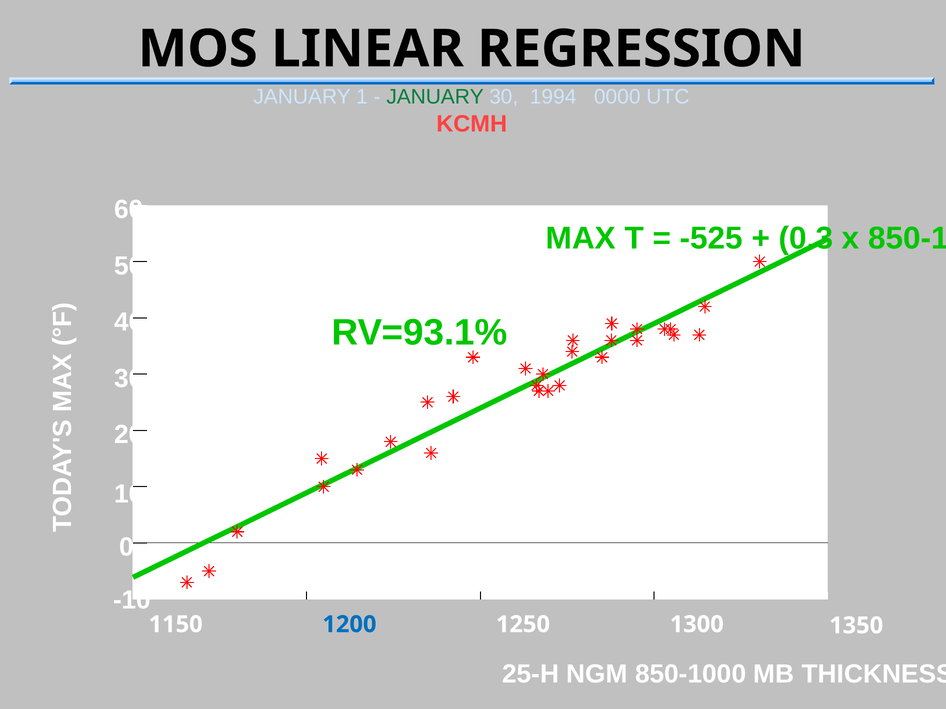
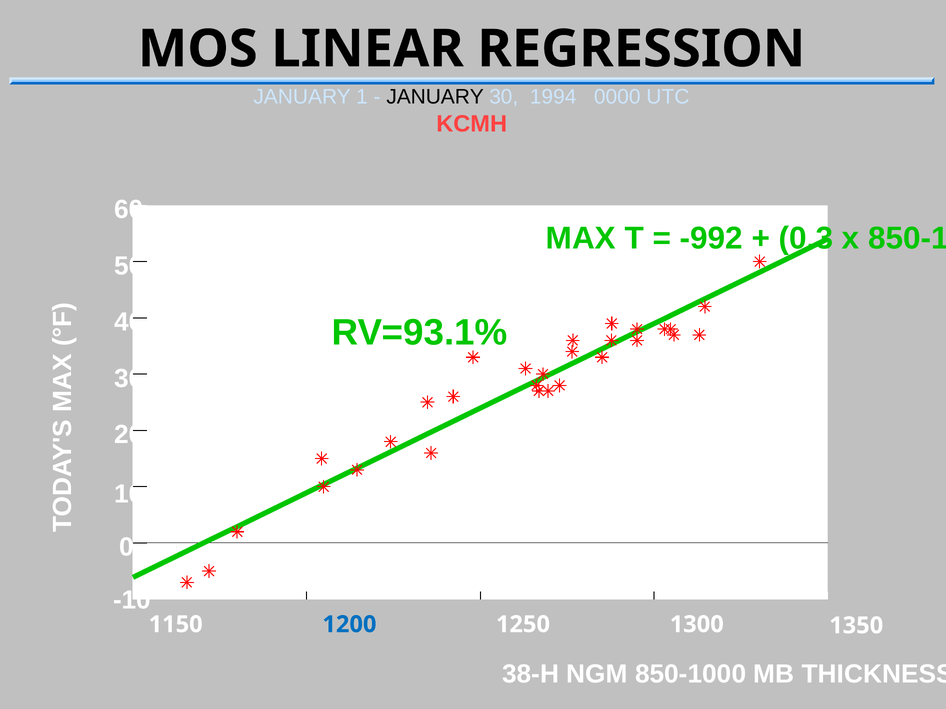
JANUARY colour: green -> black (435, 97)
-525: -525 -> -992 (711, 238)
25-H: 25-H -> 38-H (531, 675)
